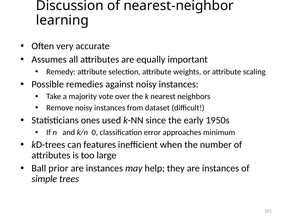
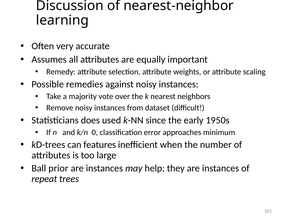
ones: ones -> does (90, 120)
simple: simple -> repeat (44, 179)
